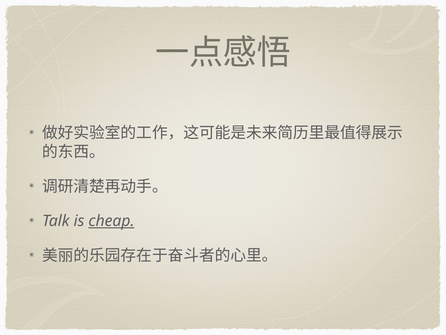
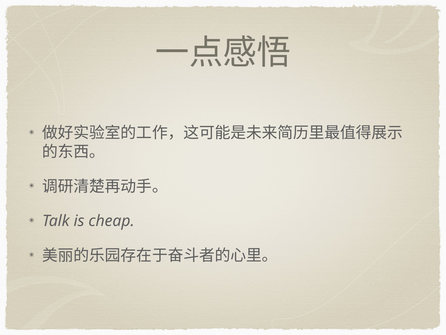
cheap underline: present -> none (111, 221)
